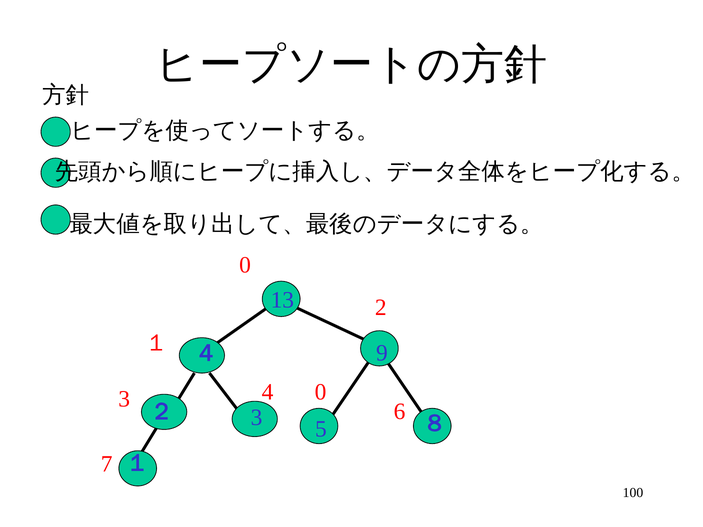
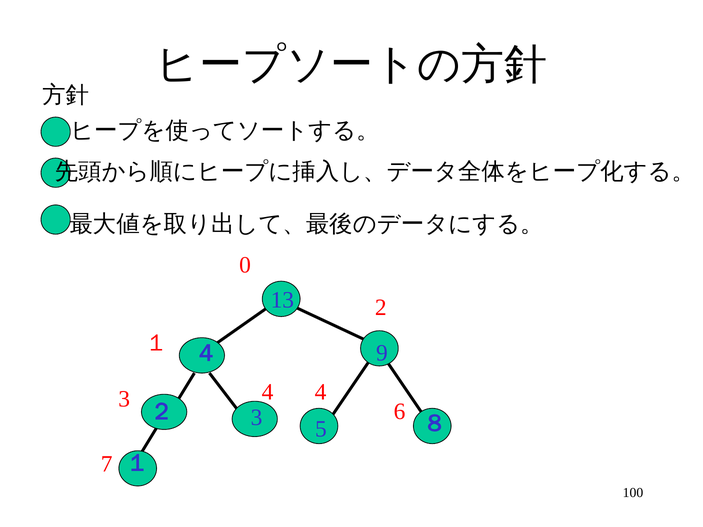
4 0: 0 -> 4 (321, 392)
